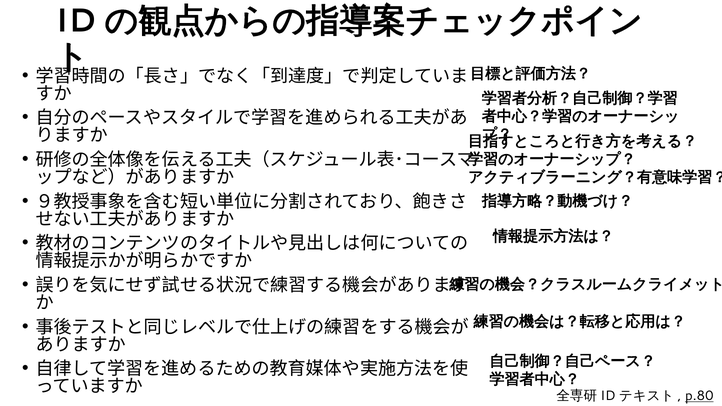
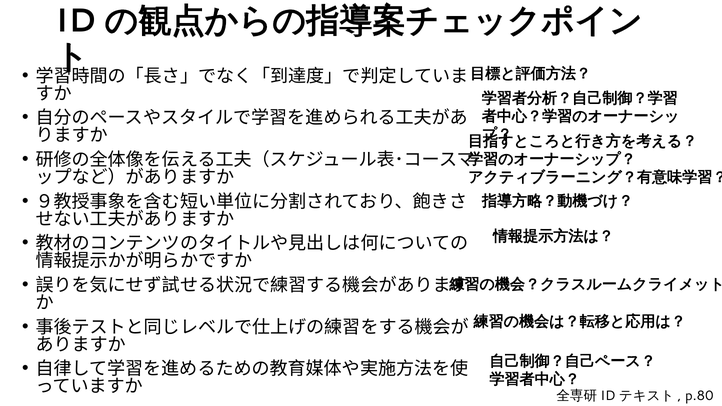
p.80 underline: present -> none (699, 396)
